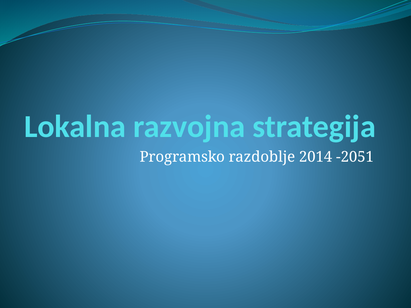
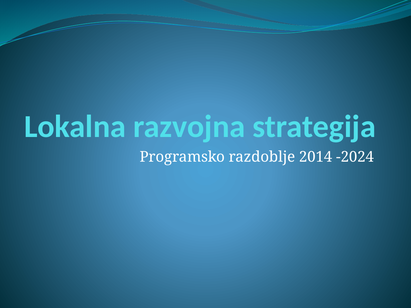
-2051: -2051 -> -2024 (355, 157)
